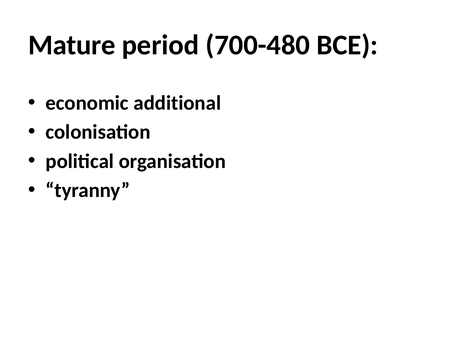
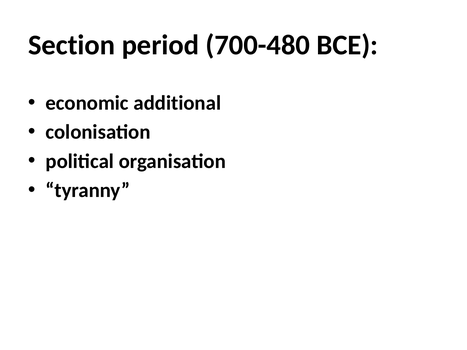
Mature: Mature -> Section (72, 45)
